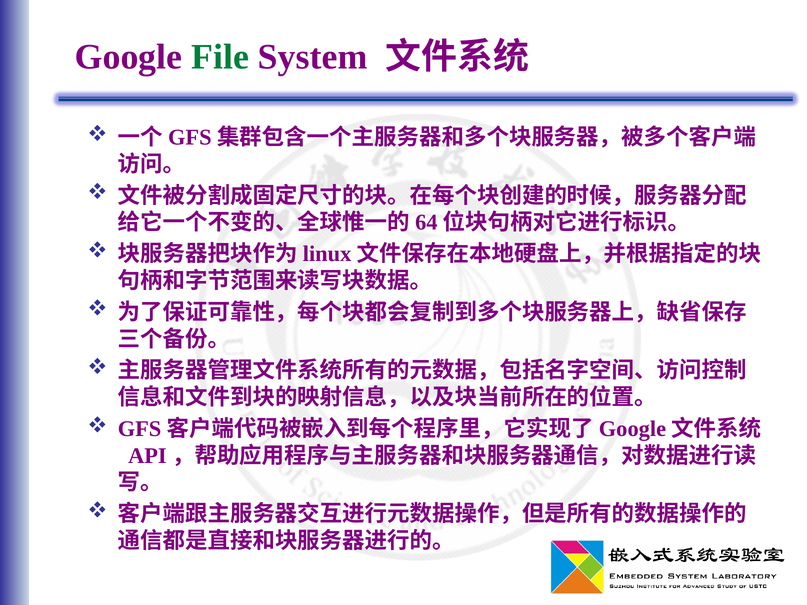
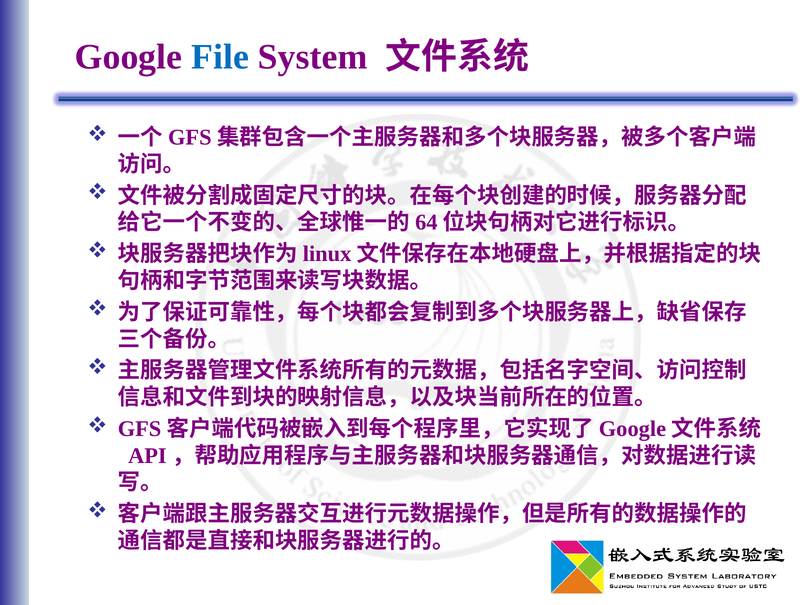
File colour: green -> blue (220, 57)
